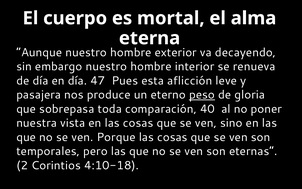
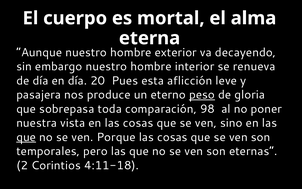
47: 47 -> 20 (98, 81)
40: 40 -> 98 (207, 109)
que underline: none -> present (26, 137)
4:10-18: 4:10-18 -> 4:11-18 (112, 165)
